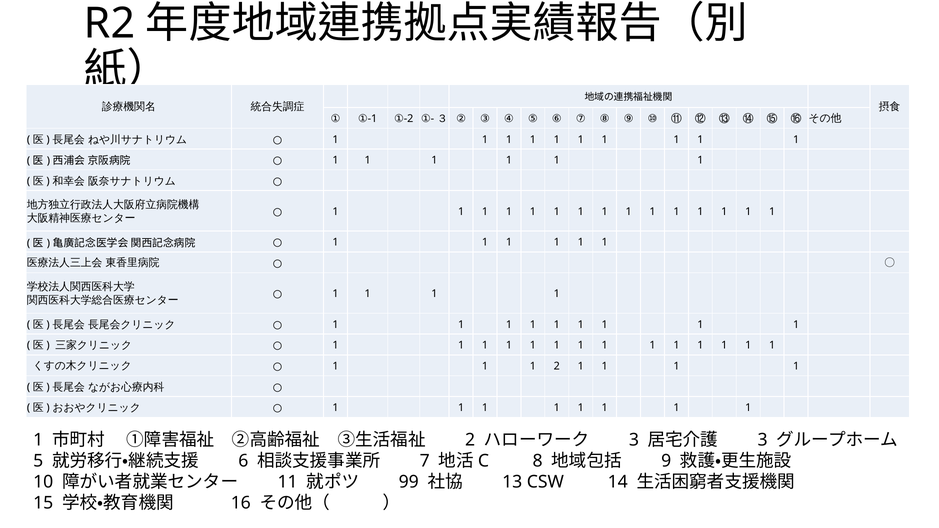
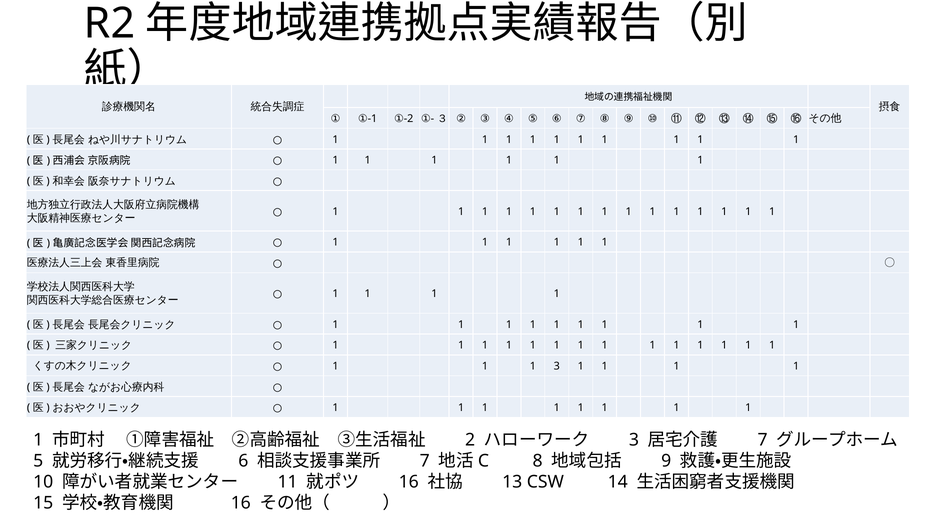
1 2: 2 -> 3 (557, 366)
3: 3 -> 7 (763, 440)
99: 99 -> 16 (409, 482)
